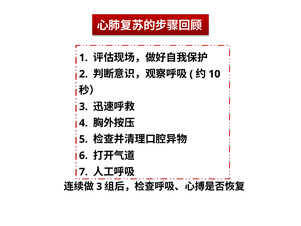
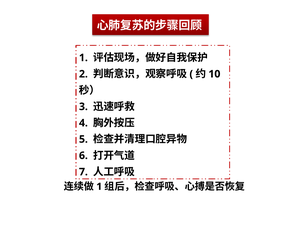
3: 3 -> 1 (99, 186)
